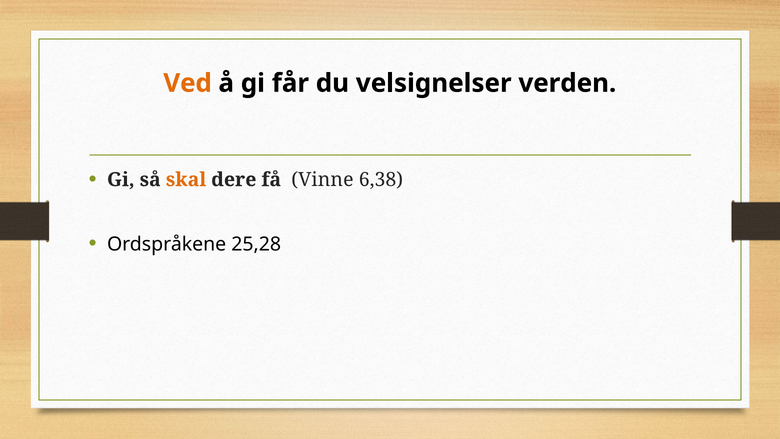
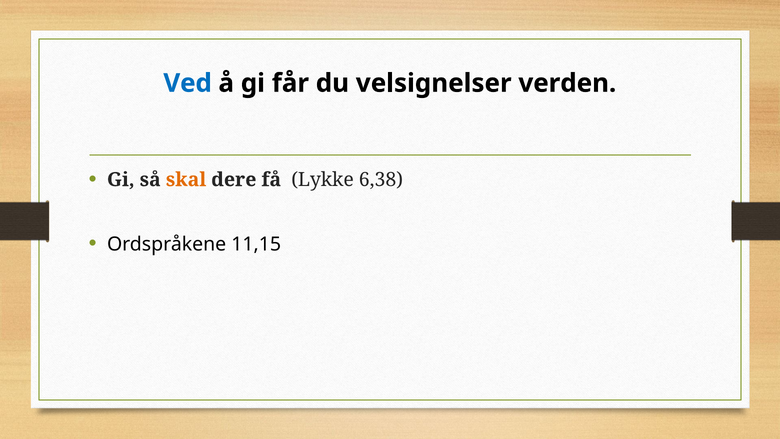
Ved colour: orange -> blue (188, 83)
Vinne: Vinne -> Lykke (323, 180)
25,28: 25,28 -> 11,15 (256, 244)
